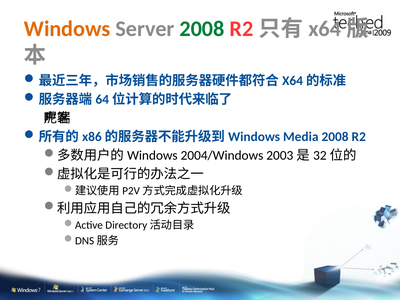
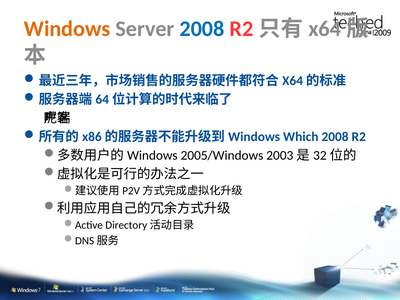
2008 colour: green -> blue (202, 29)
Media: Media -> Which (301, 137)
2004/Windows: 2004/Windows -> 2005/Windows (222, 156)
